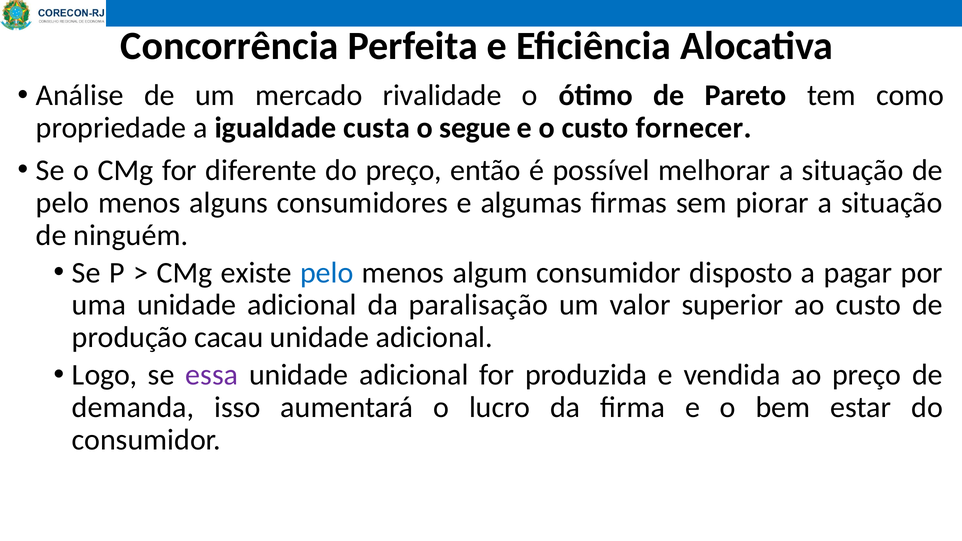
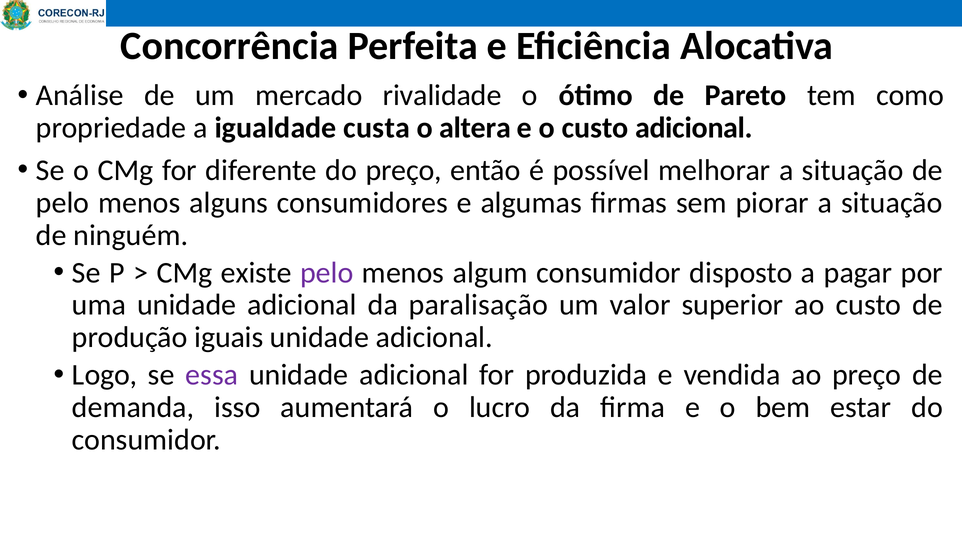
segue: segue -> altera (475, 128)
custo fornecer: fornecer -> adicional (694, 128)
pelo colour: blue -> purple (327, 273)
cacau: cacau -> iguais (229, 338)
